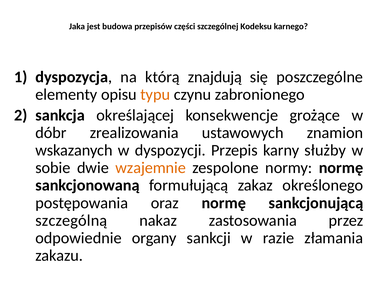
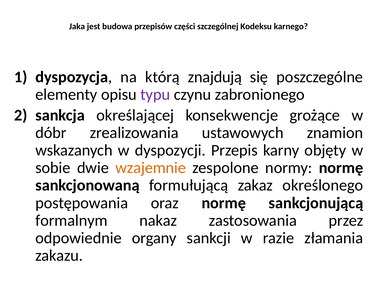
typu colour: orange -> purple (155, 94)
służby: służby -> objęty (325, 150)
szczególną: szczególną -> formalnym (71, 220)
